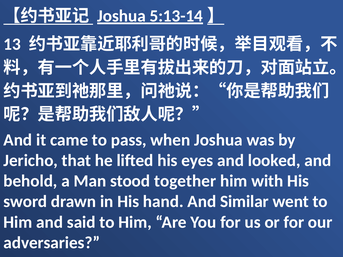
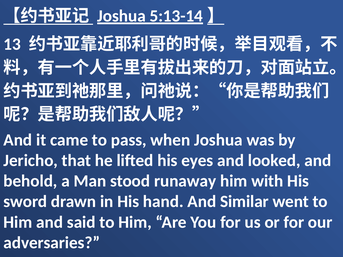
together: together -> runaway (185, 181)
